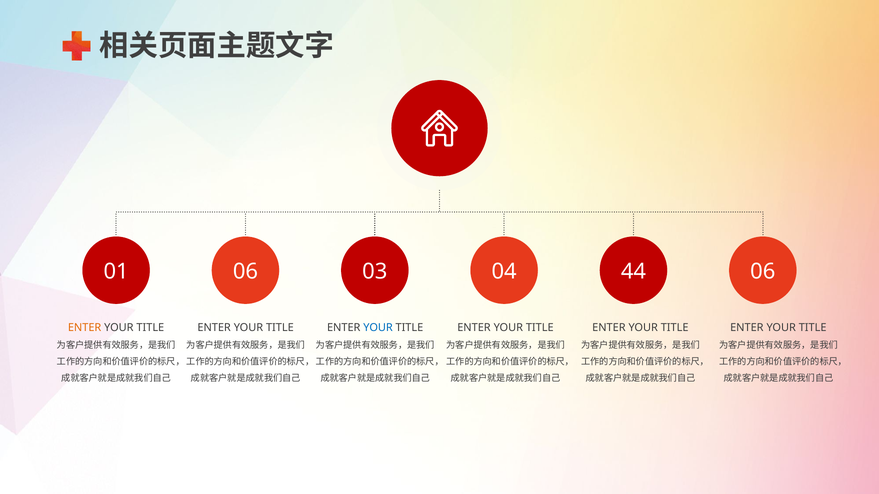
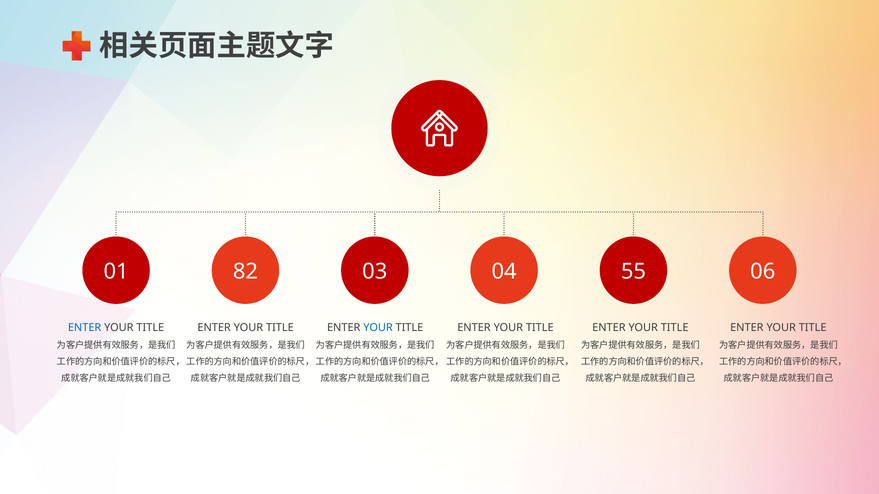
01 06: 06 -> 82 (245, 272)
44: 44 -> 55 (633, 272)
ENTER colour: orange -> blue (85, 328)
